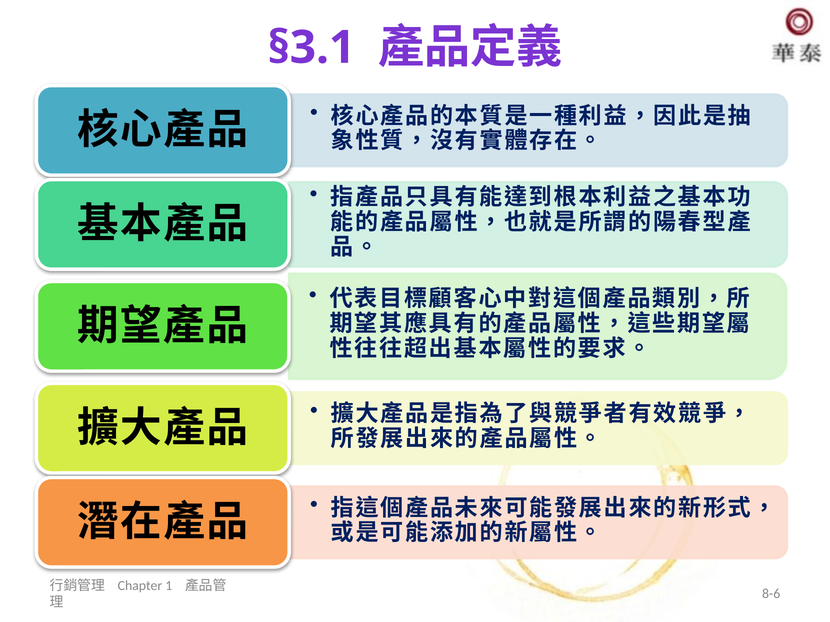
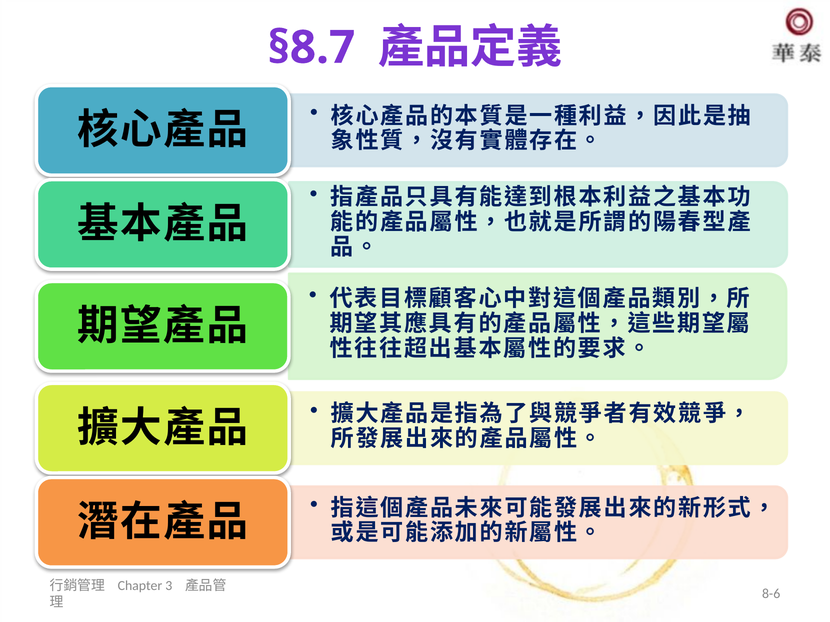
§3.1: §3.1 -> §8.7 (311, 48)
1: 1 -> 3 (169, 586)
